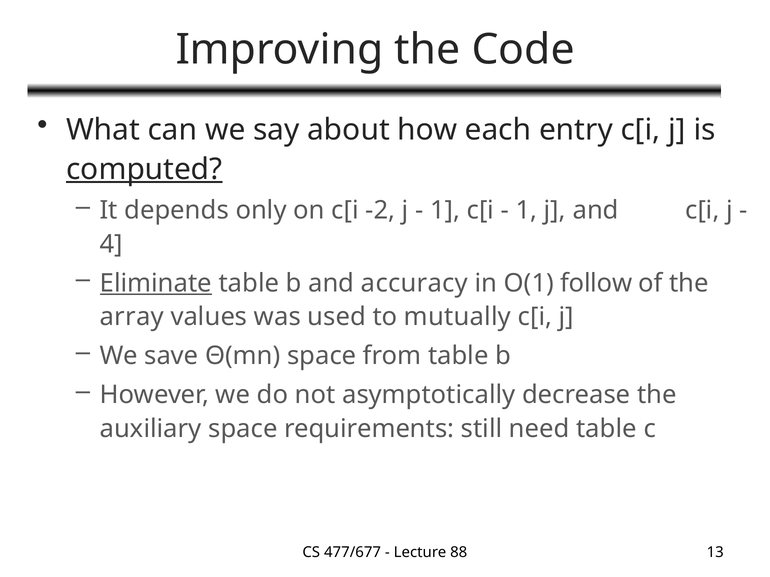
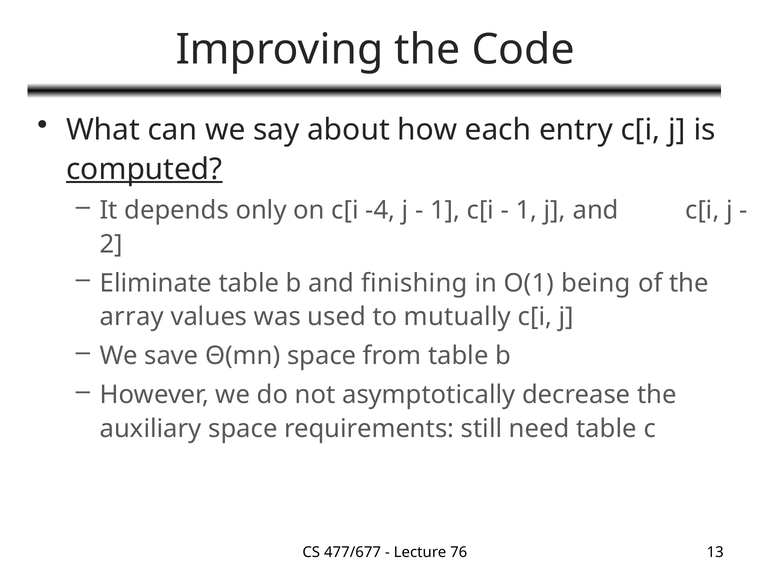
-2: -2 -> -4 (380, 211)
4: 4 -> 2 (111, 244)
Eliminate underline: present -> none (156, 283)
accuracy: accuracy -> finishing (414, 283)
follow: follow -> being (596, 283)
88: 88 -> 76 (459, 553)
